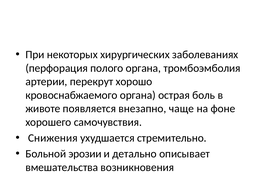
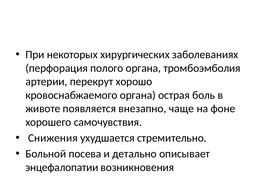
эрозии: эрозии -> посева (85, 154)
вмешательства: вмешательства -> энцефалопатии (62, 167)
